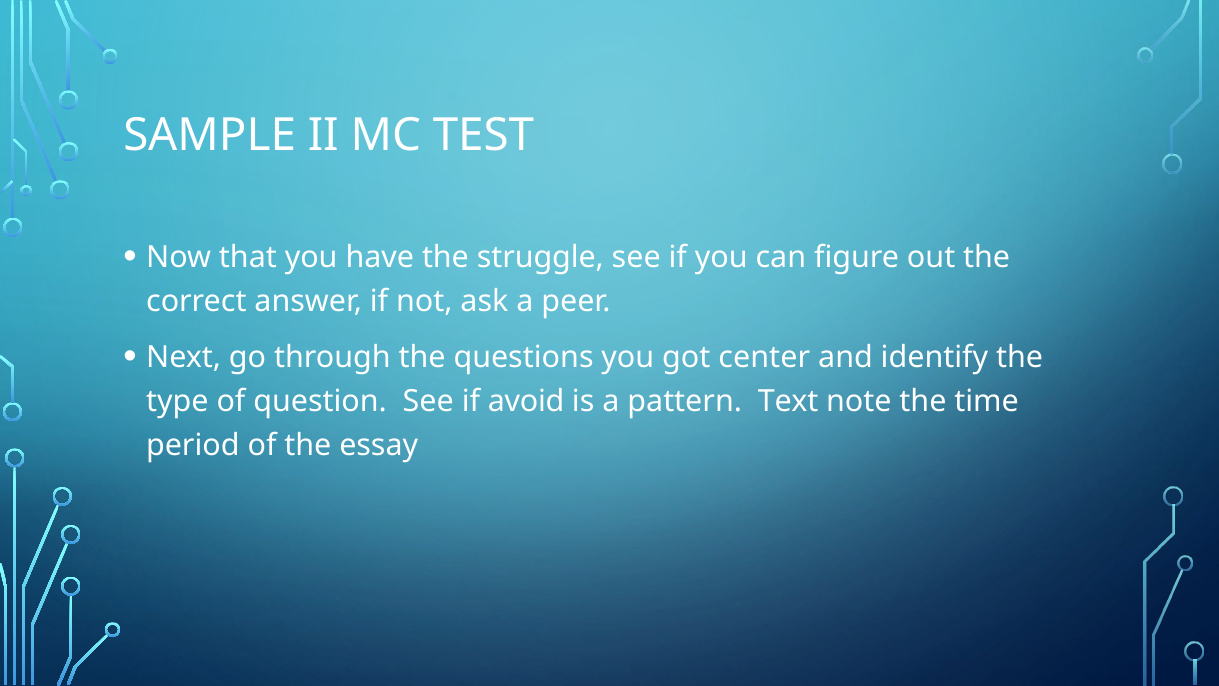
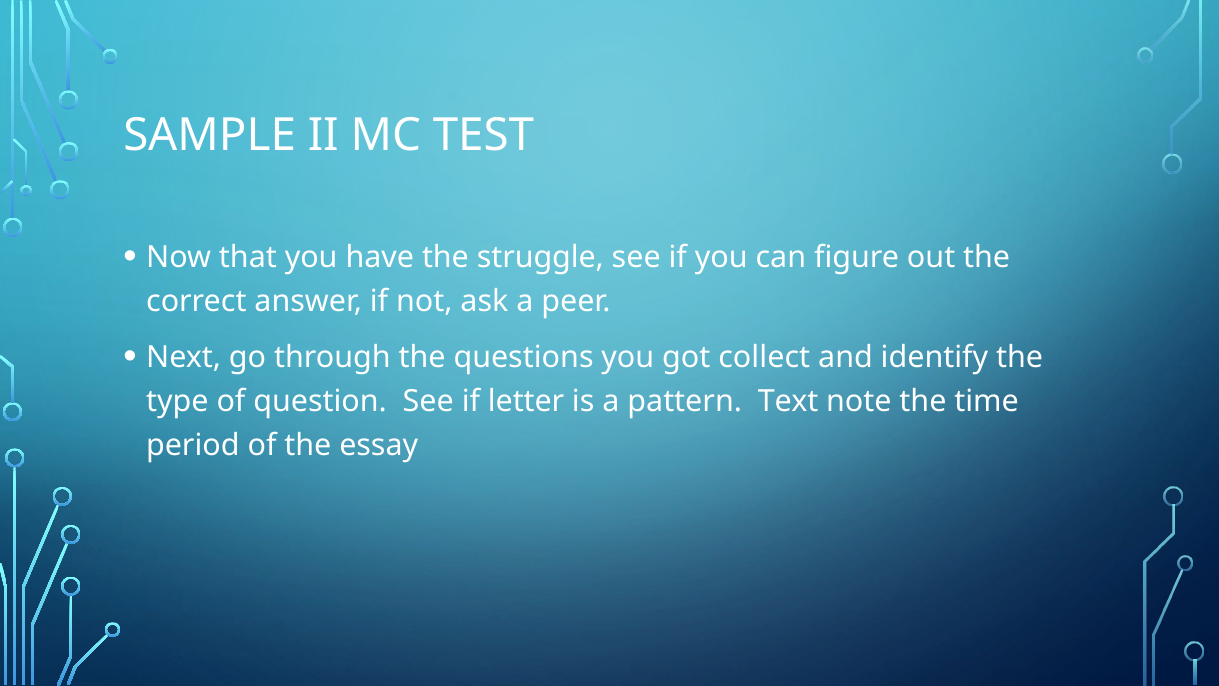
center: center -> collect (764, 358)
avoid: avoid -> letter (526, 402)
